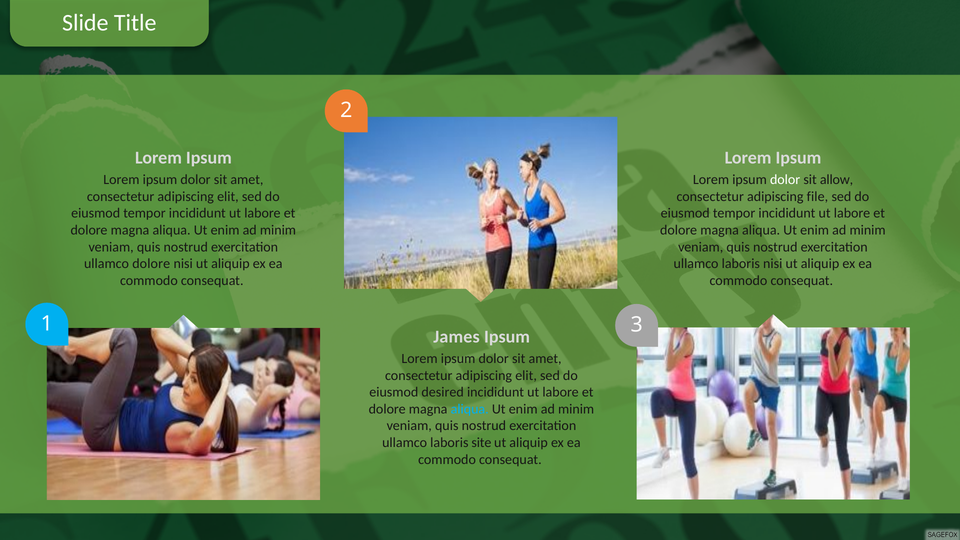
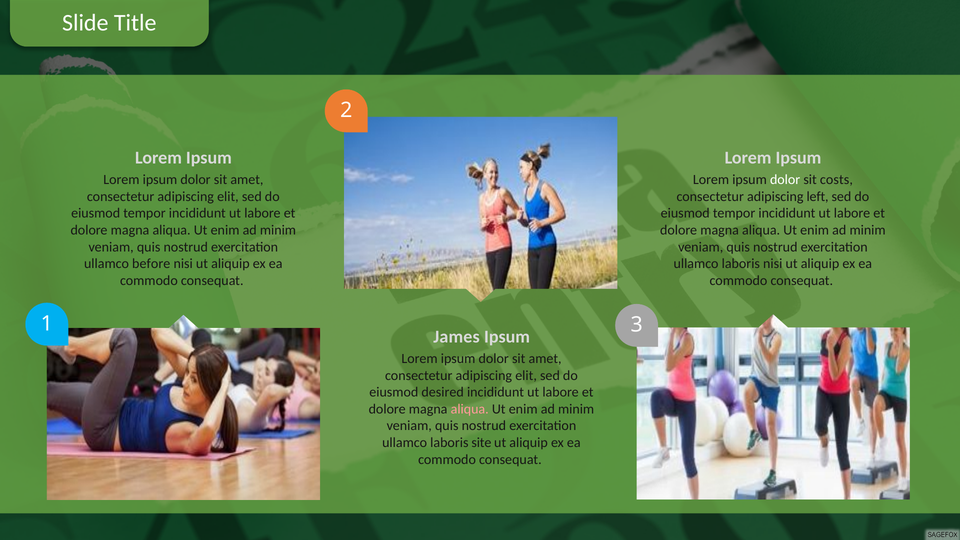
allow: allow -> costs (836, 180)
file: file -> left (818, 197)
ullamco dolore: dolore -> before (151, 264)
aliqua colour: light blue -> pink (470, 409)
